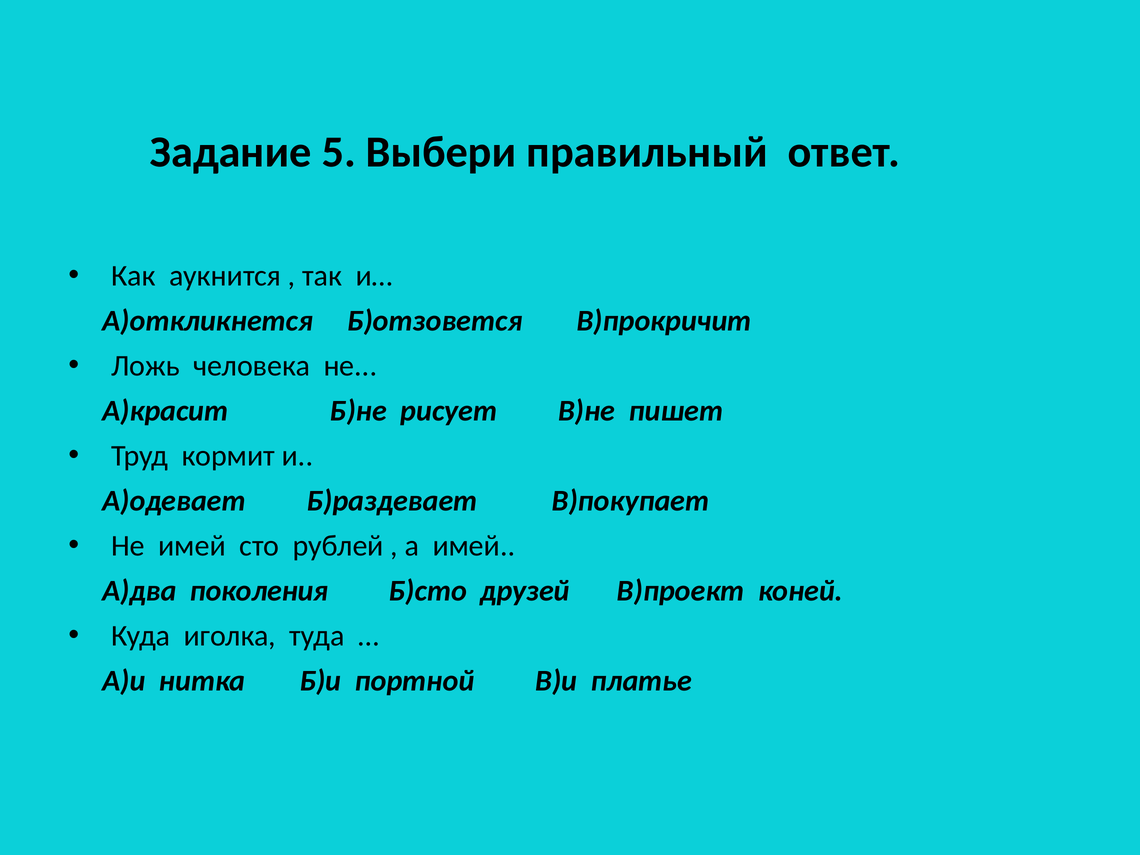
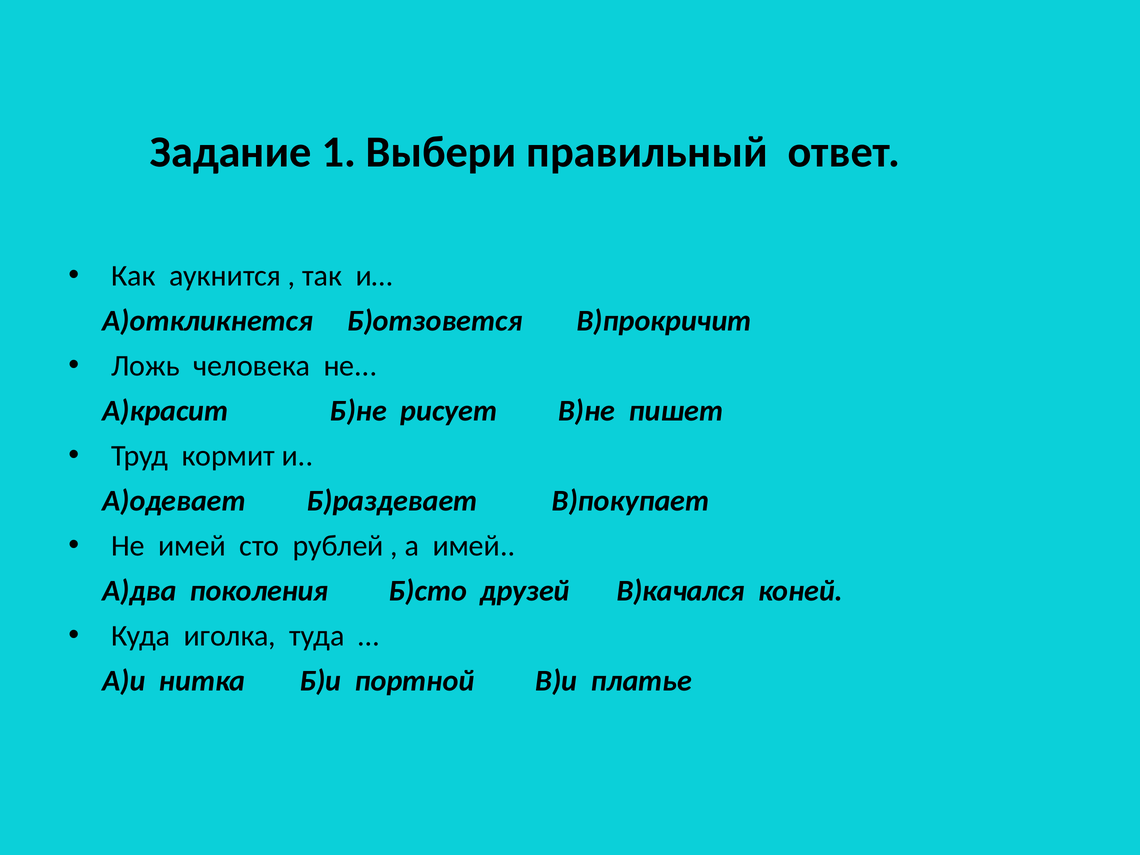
5: 5 -> 1 (339, 152)
В)проект: В)проект -> В)качался (681, 591)
